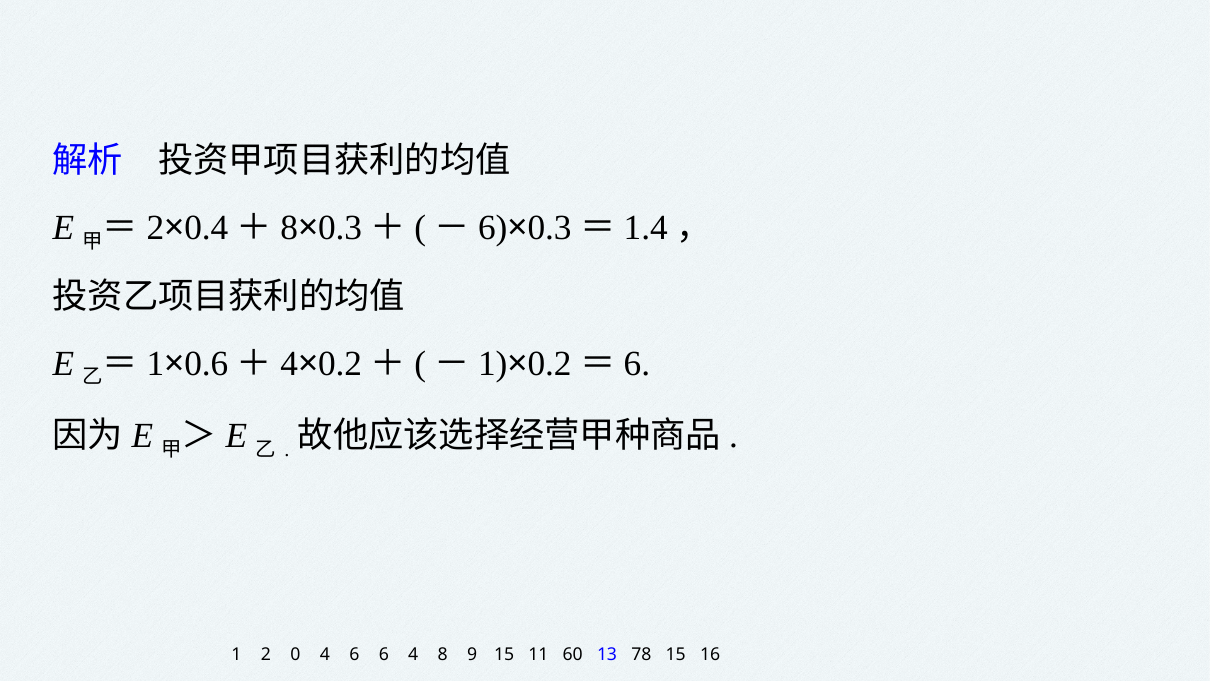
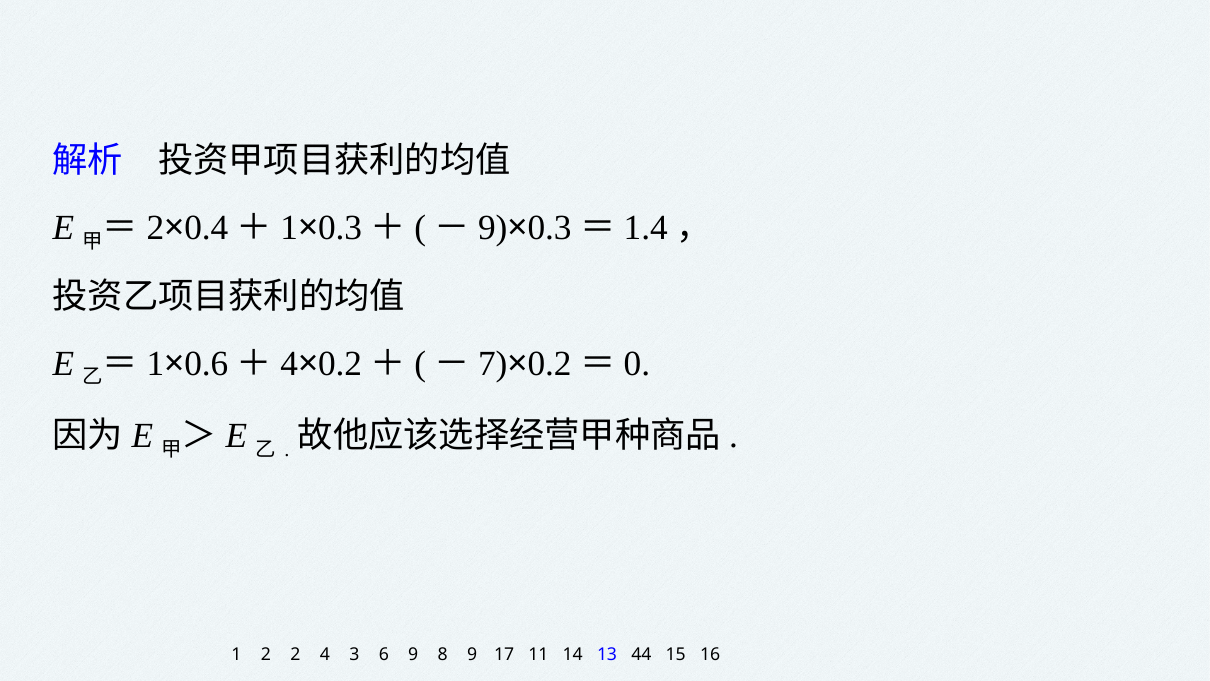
8: 8 -> 1 (289, 227)
6: 6 -> 9 (493, 227)
1: 1 -> 7 (493, 363)
6: 6 -> 0 (637, 363)
2 0: 0 -> 2 (295, 654)
4 6: 6 -> 3 (354, 654)
6 4: 4 -> 9 (413, 654)
9 15: 15 -> 17 (504, 654)
60: 60 -> 14 (573, 654)
78: 78 -> 44 (641, 654)
